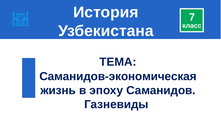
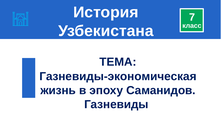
Саманидов-экономическая: Саманидов-экономическая -> Газневиды-экономическая (118, 77)
